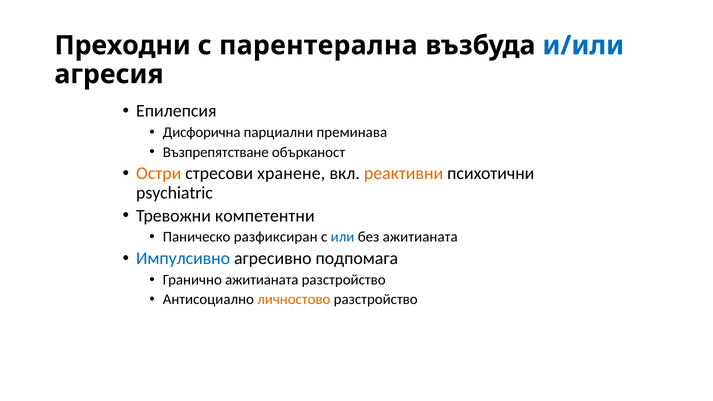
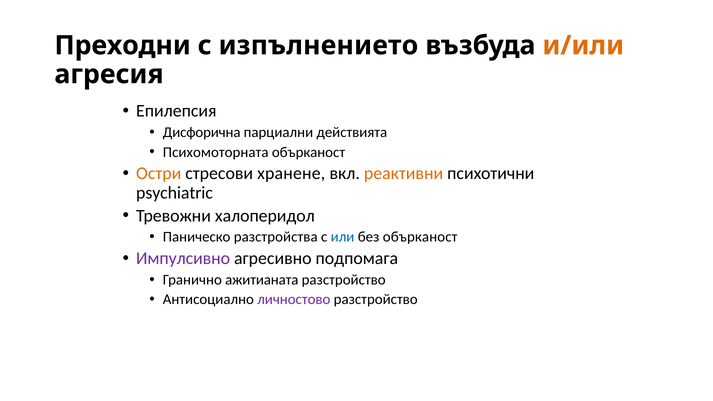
парентерална: парентерална -> изпълнението (318, 45)
и/или colour: blue -> orange (583, 45)
преминава: преминава -> действията (352, 132)
Възпрепятстване: Възпрепятстване -> Психомоторната (216, 152)
компетентни: компетентни -> халоперидол (265, 216)
разфиксиран: разфиксиран -> разстройства (276, 237)
без ажитианата: ажитианата -> обърканост (420, 237)
Импулсивно colour: blue -> purple (183, 258)
личностово colour: orange -> purple (294, 300)
